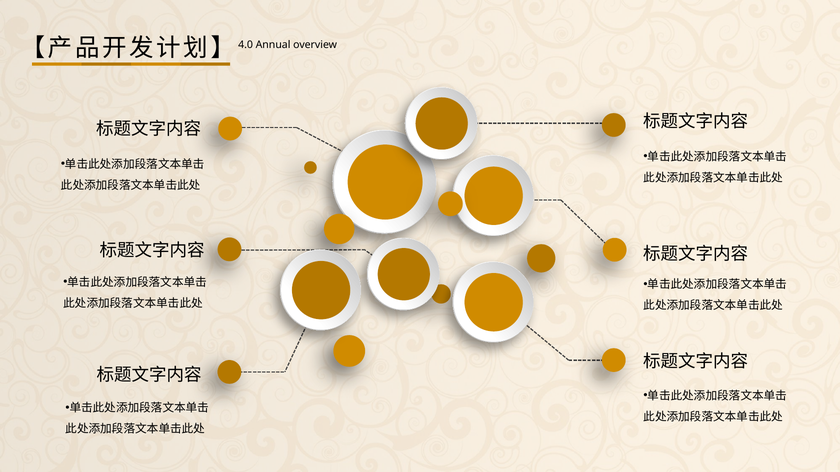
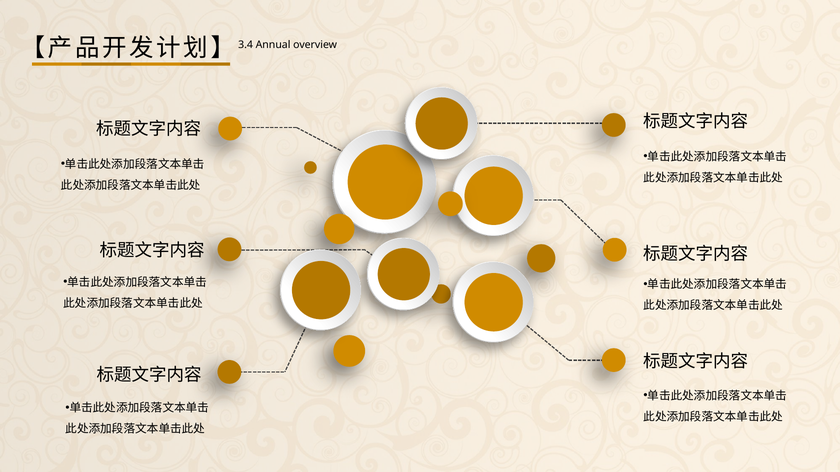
4.0: 4.0 -> 3.4 (246, 45)
